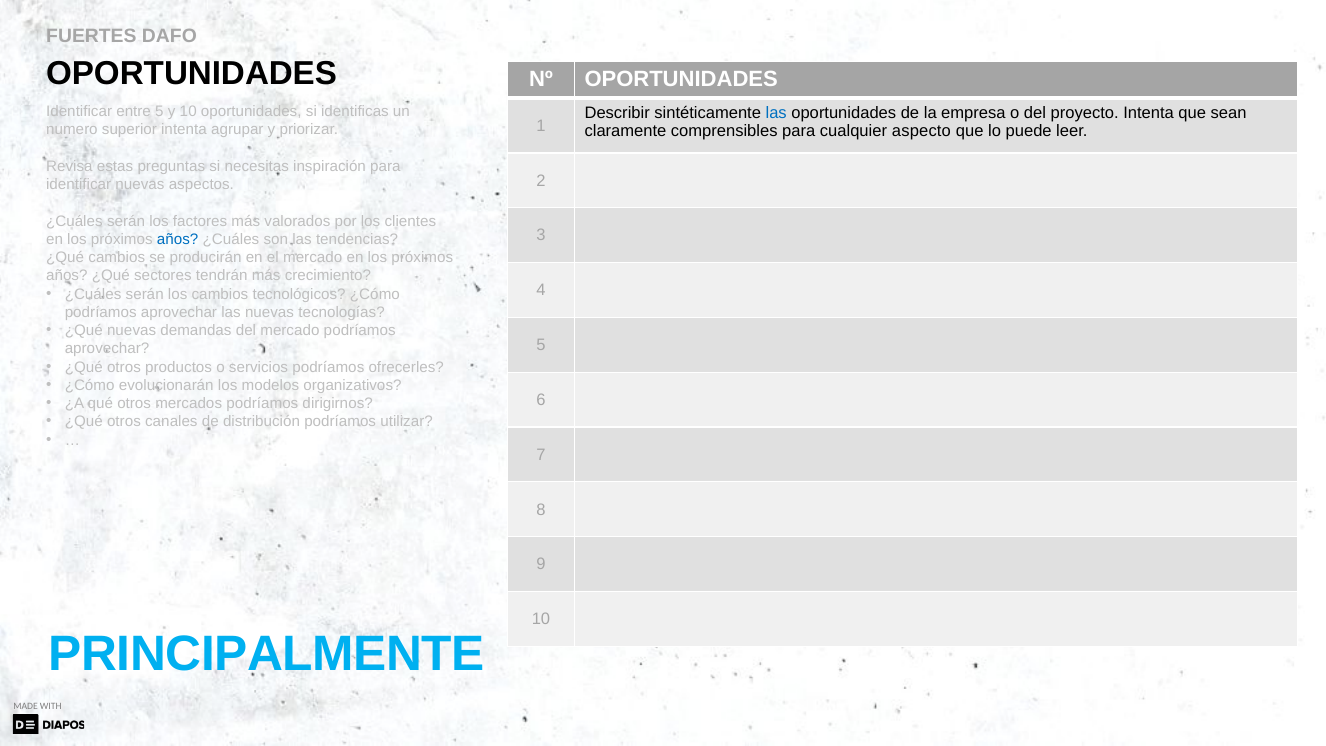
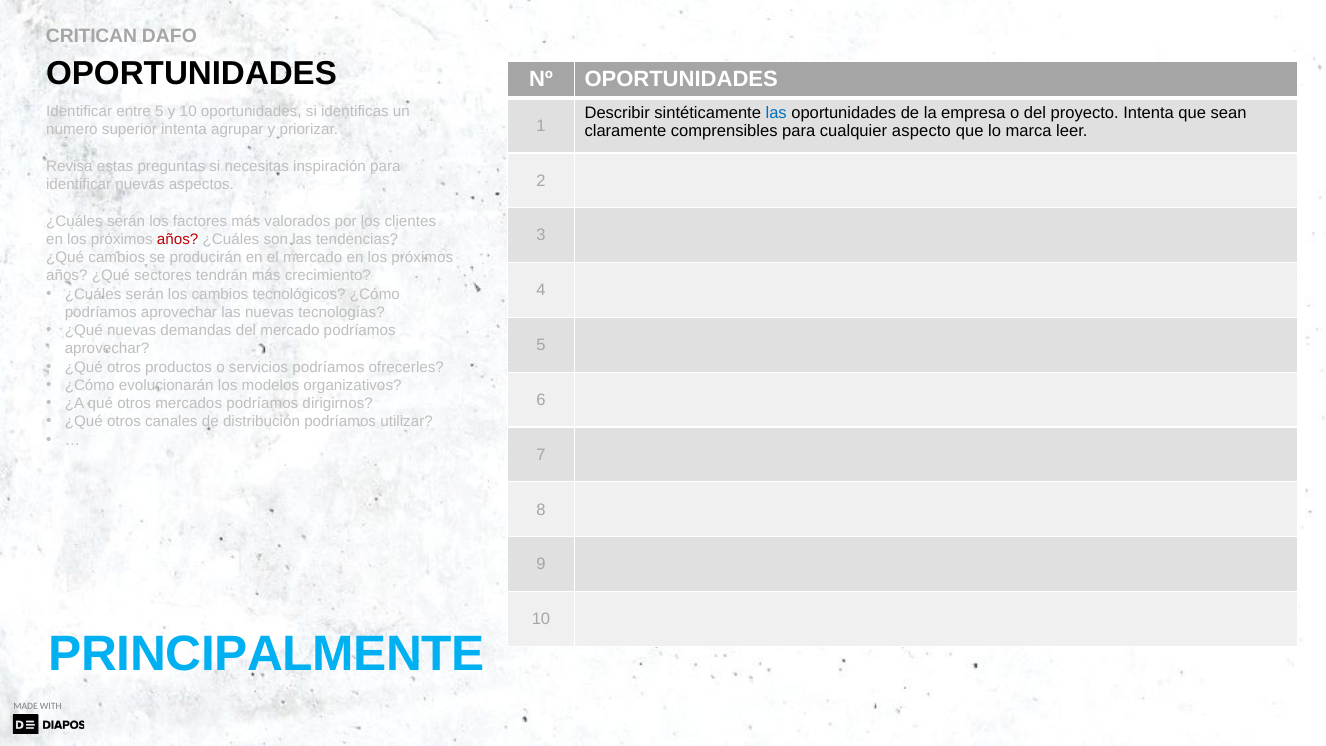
FUERTES: FUERTES -> CRITICAN (91, 37)
puede: puede -> marca (1029, 131)
años colour: blue -> red (178, 239)
